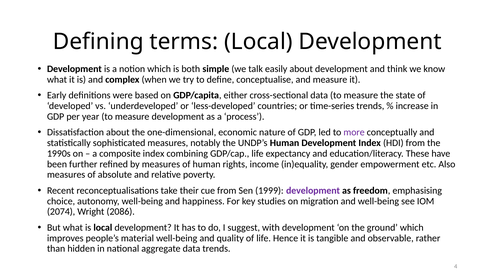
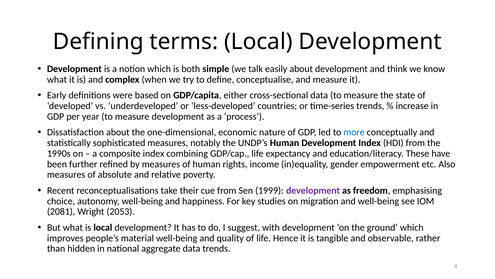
more colour: purple -> blue (354, 132)
2074: 2074 -> 2081 (61, 211)
2086: 2086 -> 2053 (121, 211)
